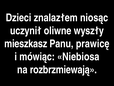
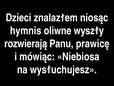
uczynił: uczynił -> hymnis (26, 31)
mieszkasz: mieszkasz -> rozwierają (26, 44)
rozbrzmiewają: rozbrzmiewają -> wysłuchujesz (63, 69)
